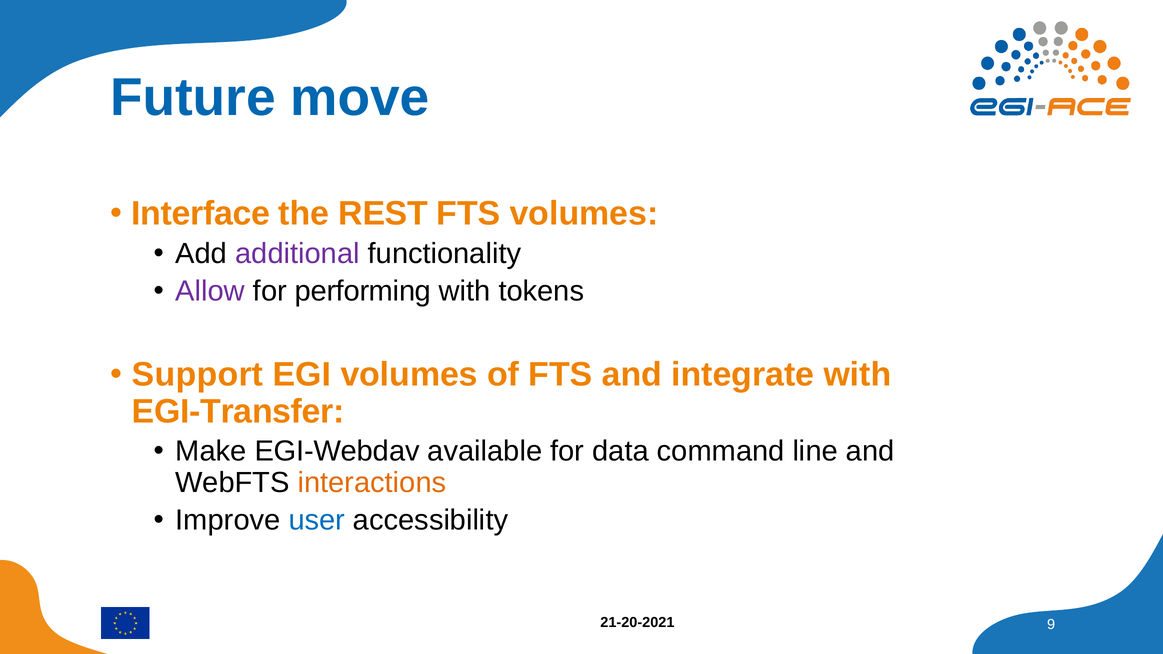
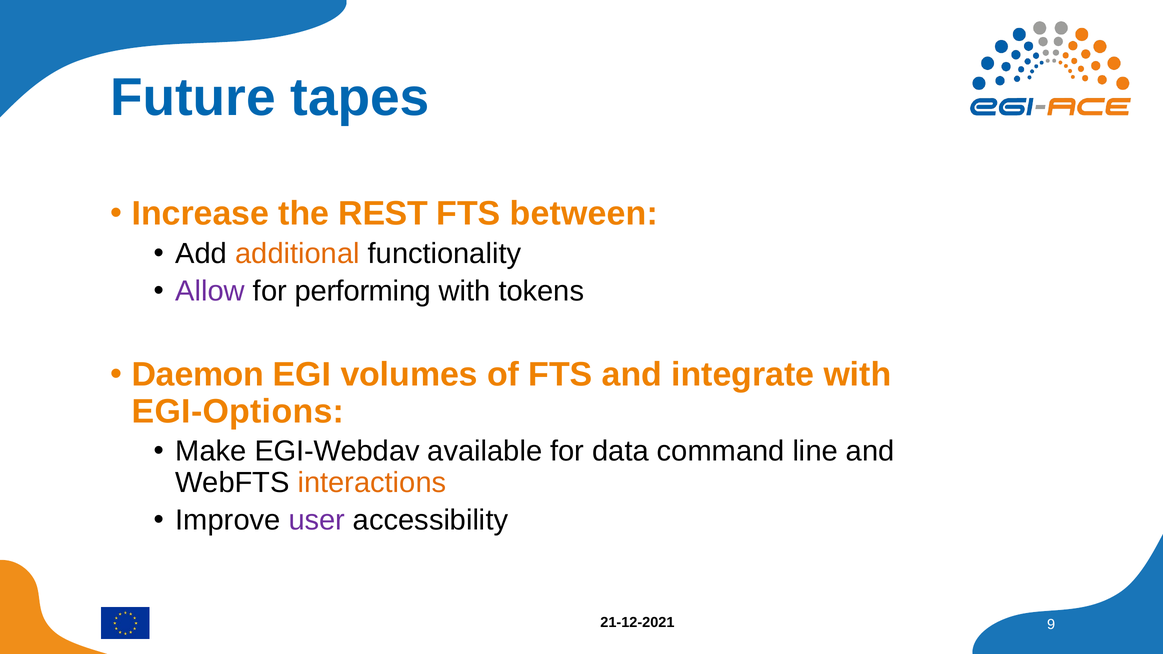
move: move -> tapes (360, 98)
Interface: Interface -> Increase (201, 214)
FTS volumes: volumes -> between (584, 214)
additional colour: purple -> orange (297, 254)
Support: Support -> Daemon (198, 375)
EGI-Transfer: EGI-Transfer -> EGI-Options (238, 411)
user colour: blue -> purple (317, 520)
21-20-2021: 21-20-2021 -> 21-12-2021 (637, 623)
